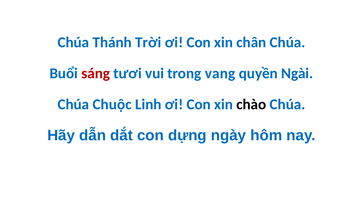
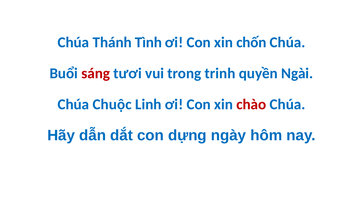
Trời: Trời -> Tình (148, 42)
chân: chân -> chốn (251, 42)
vang: vang -> trinh (220, 73)
chào colour: black -> red (251, 104)
